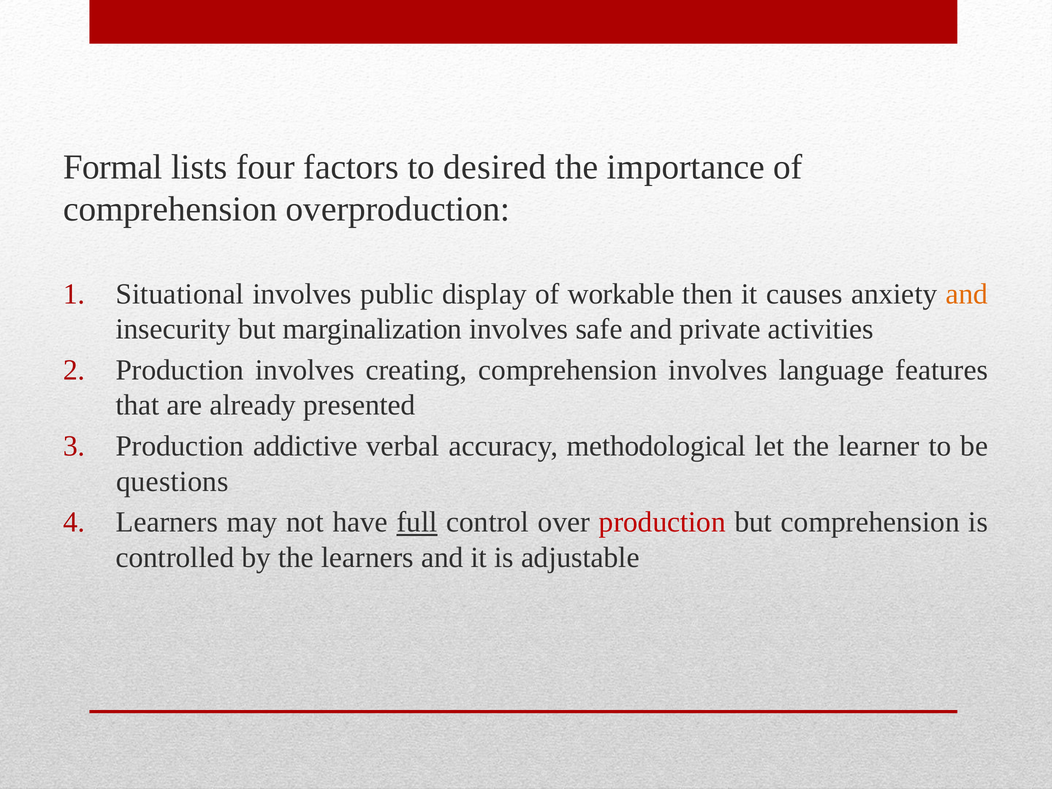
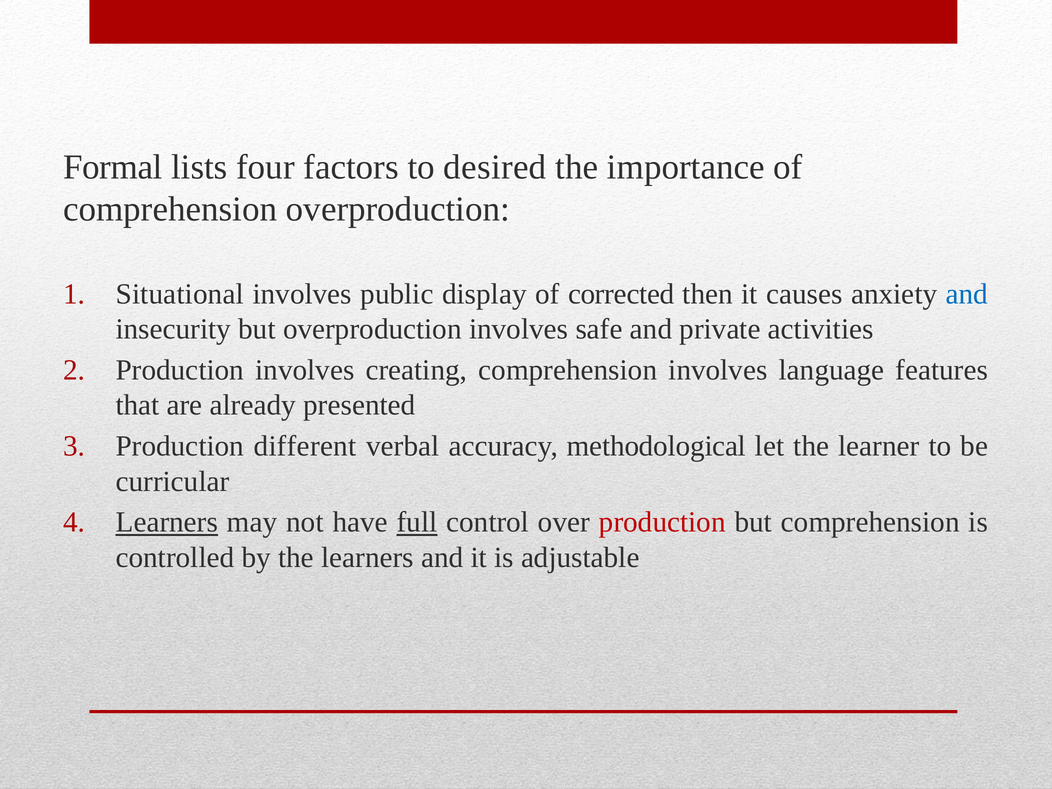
workable: workable -> corrected (621, 294)
and colour: orange -> blue (967, 294)
but marginalization: marginalization -> overproduction (372, 329)
addictive: addictive -> different (305, 446)
questions: questions -> curricular (173, 481)
Learners underline: none -> present (167, 522)
